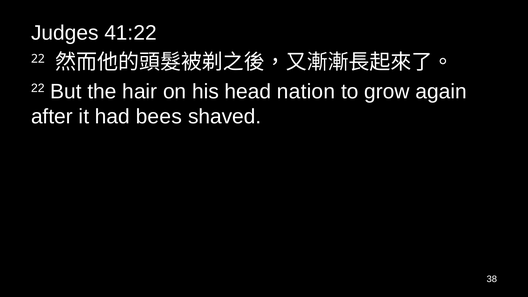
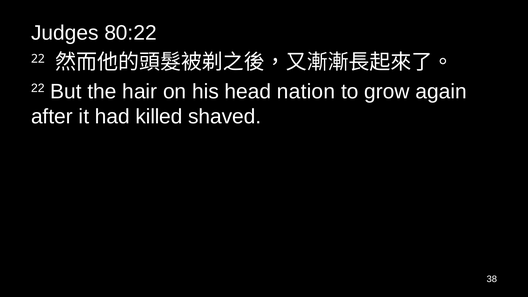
41:22: 41:22 -> 80:22 (131, 33)
bees: bees -> killed (159, 117)
